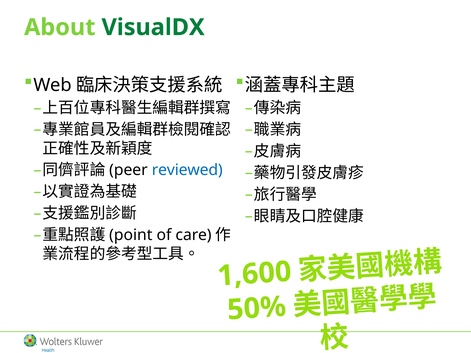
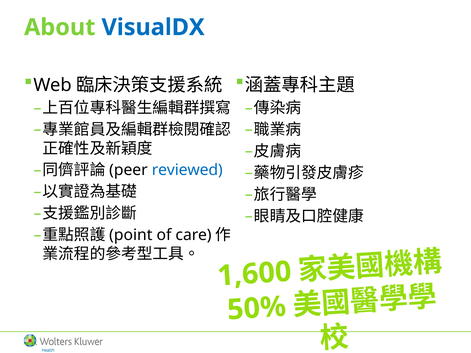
VisualDX colour: green -> blue (153, 27)
